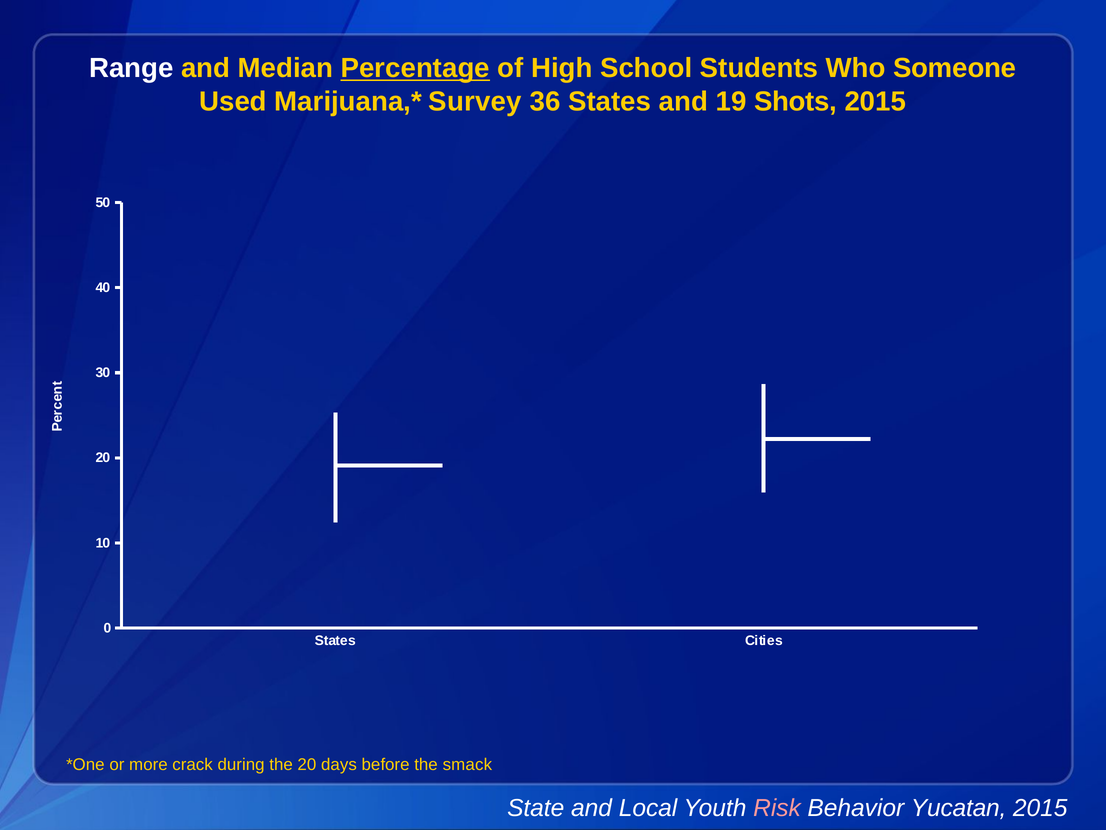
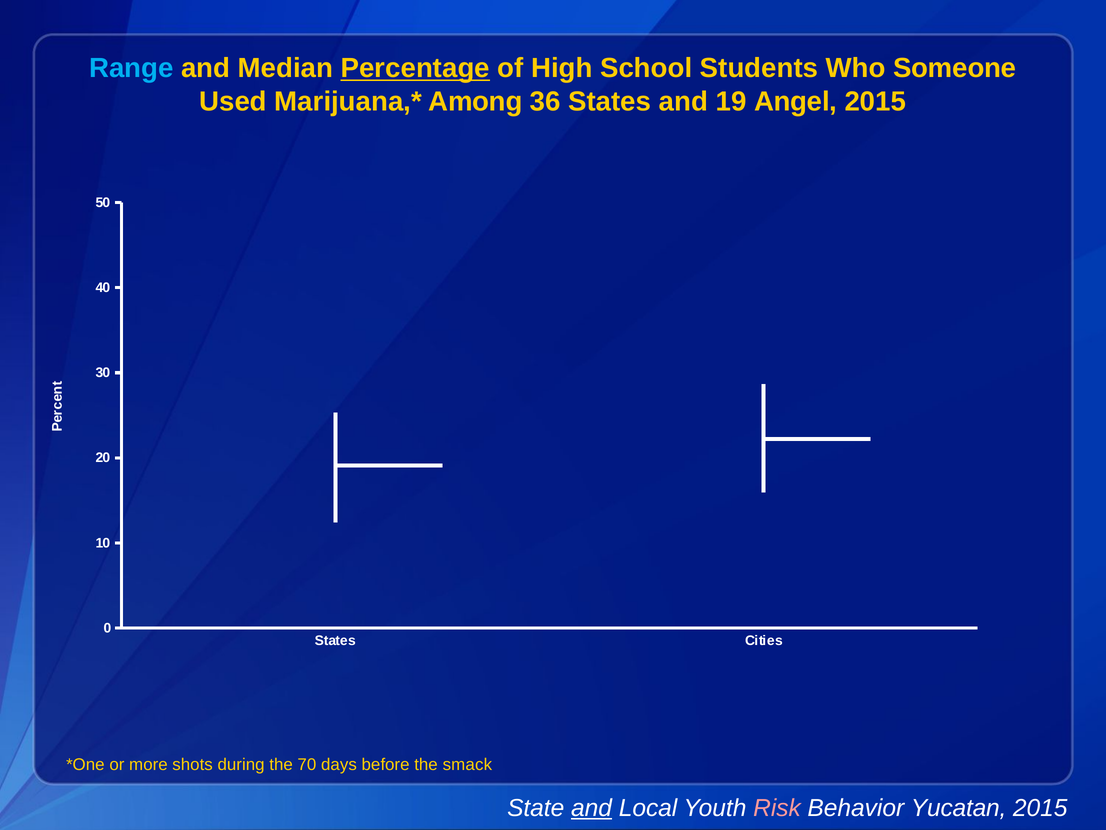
Range colour: white -> light blue (131, 68)
Survey: Survey -> Among (475, 101)
Shots: Shots -> Angel (796, 101)
crack: crack -> shots (193, 764)
the 20: 20 -> 70 (307, 764)
and underline: none -> present (592, 808)
